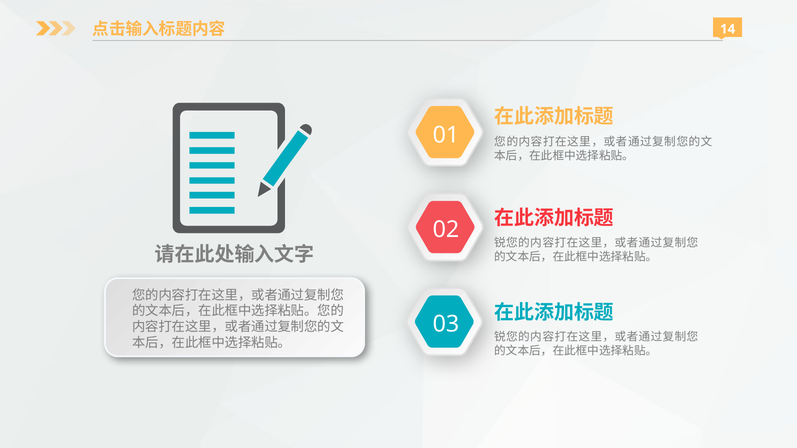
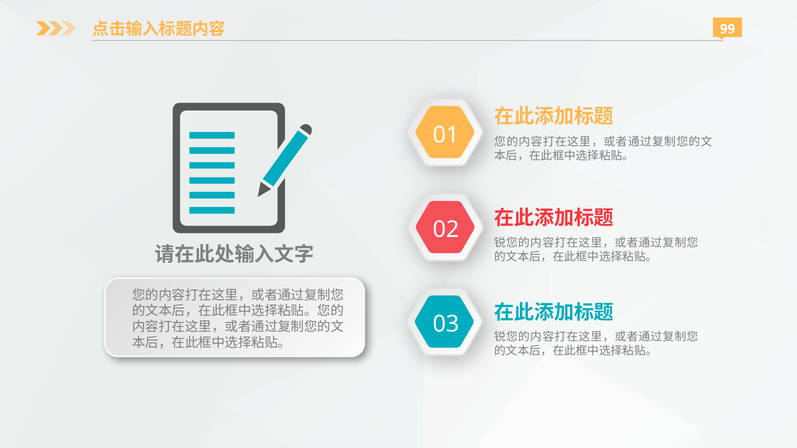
14: 14 -> 99 (728, 29)
